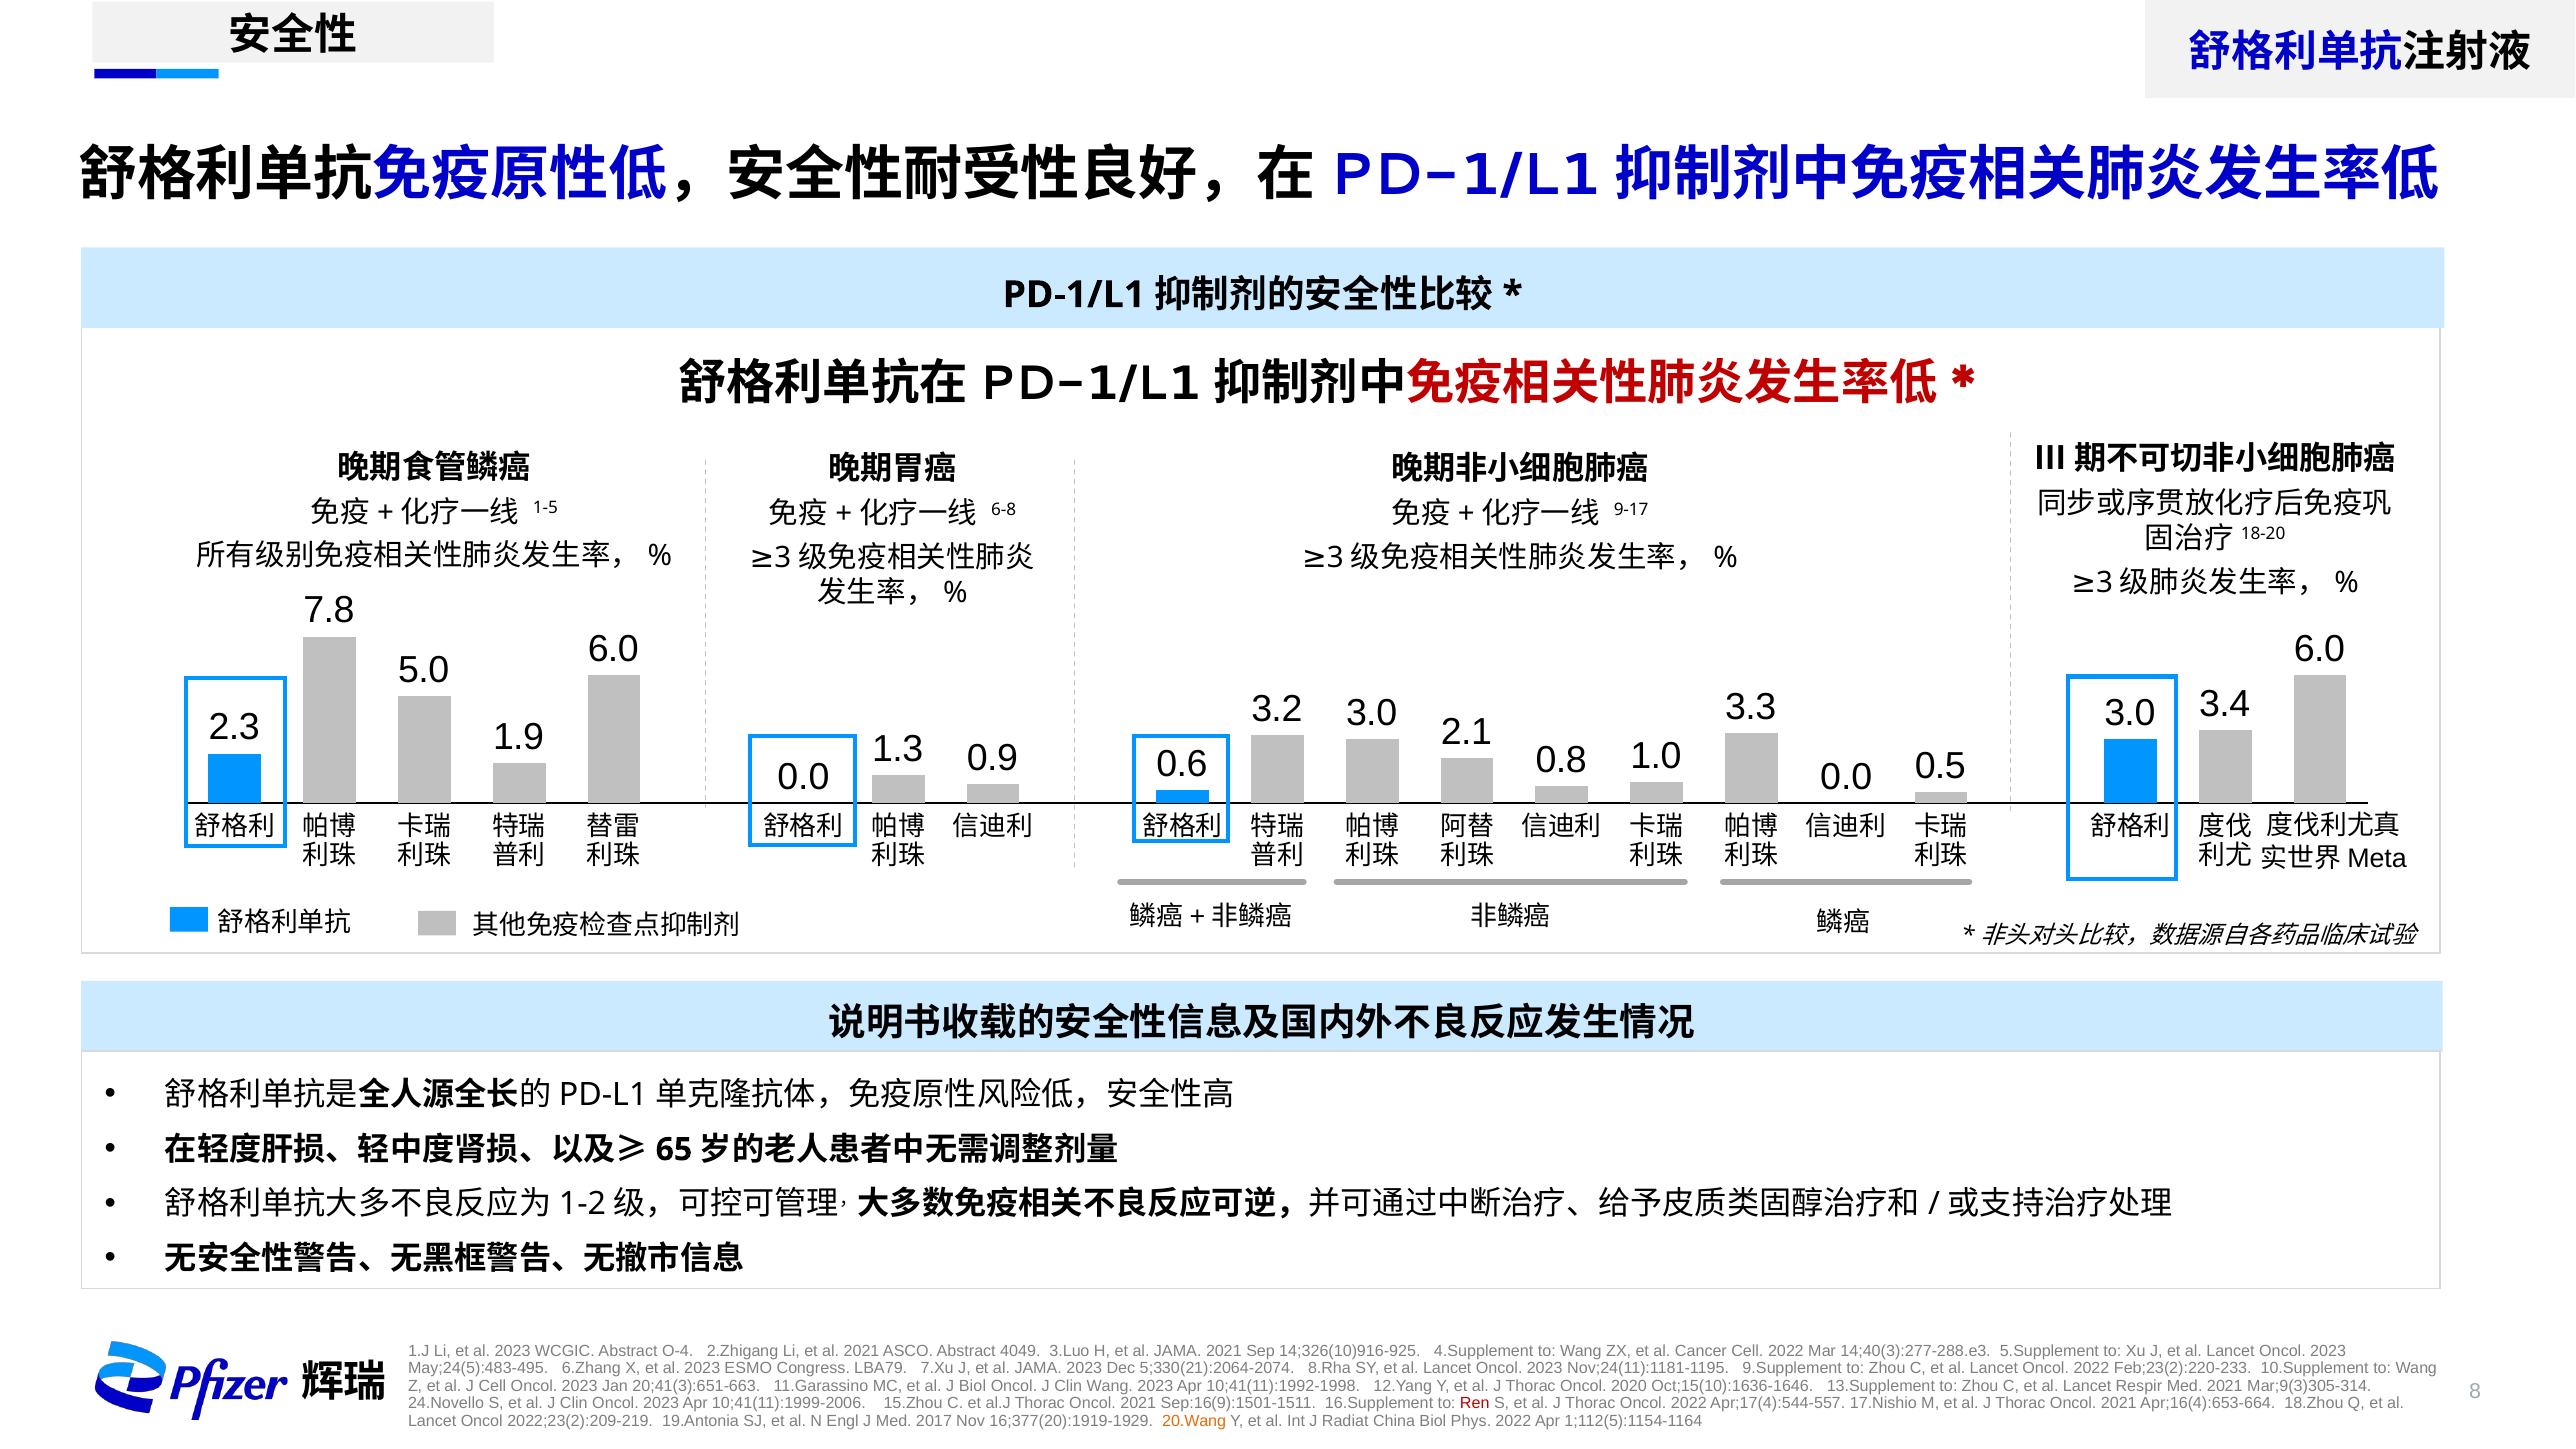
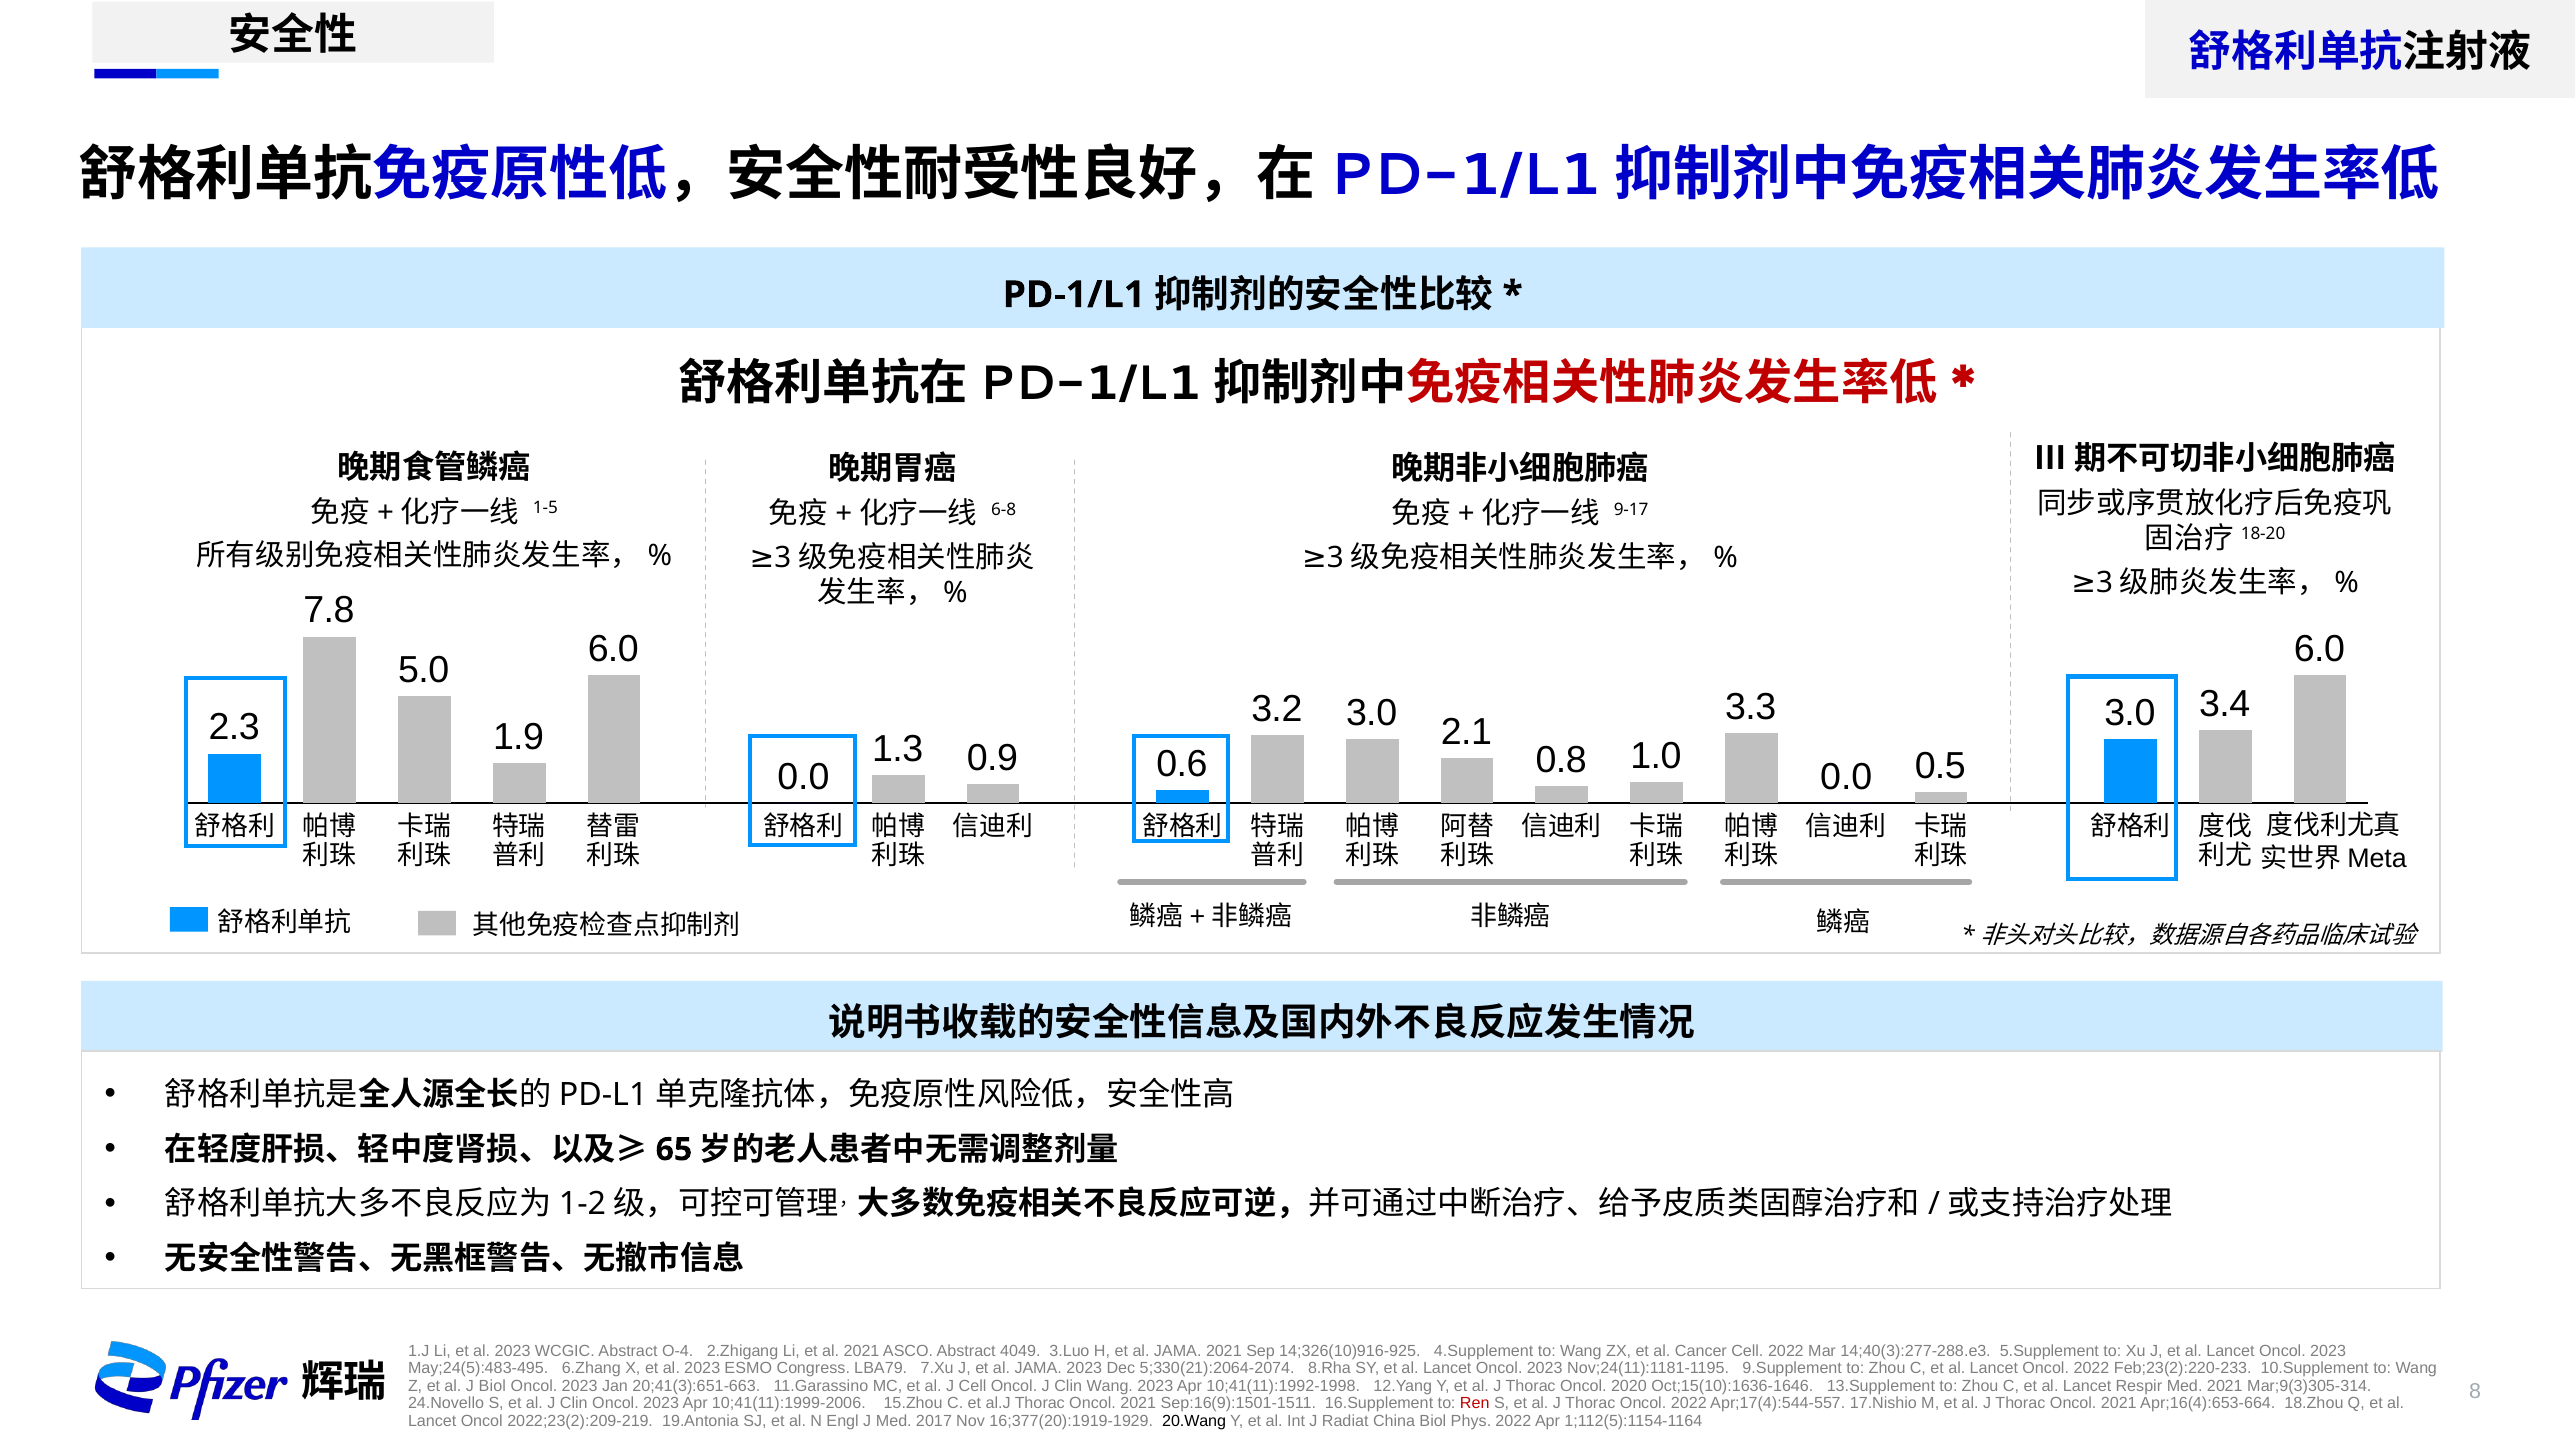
J Cell: Cell -> Biol (492, 1386)
J Biol: Biol -> Cell (973, 1386)
20.Wang colour: orange -> black (1194, 1421)
